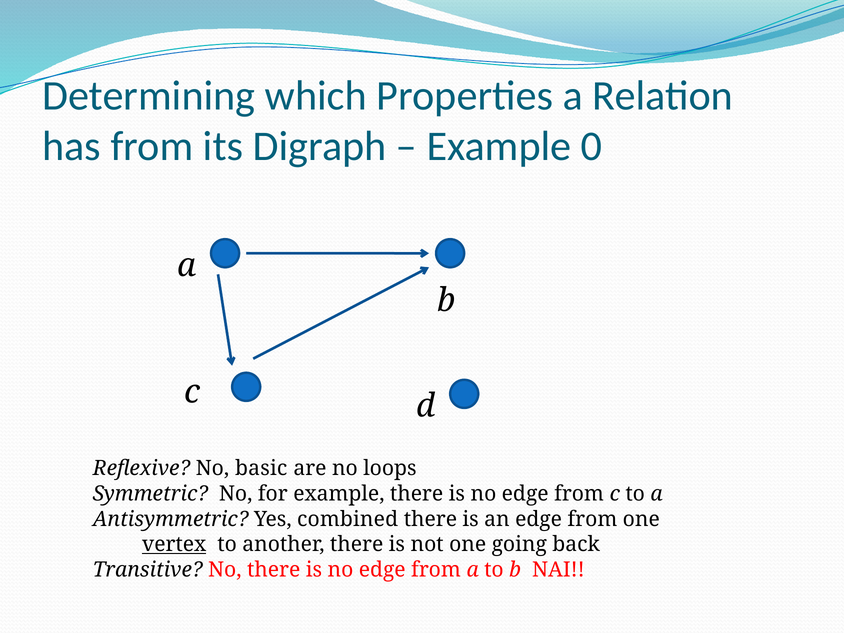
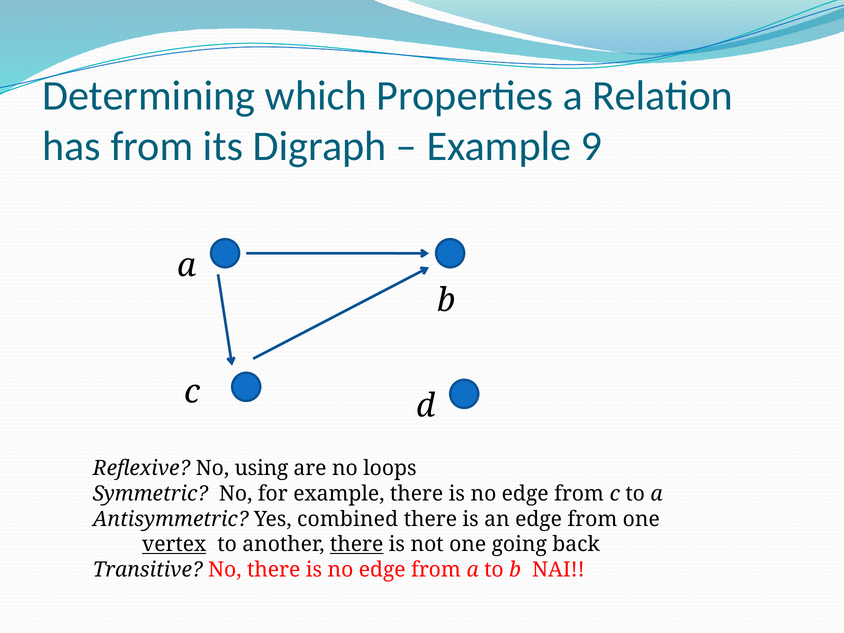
0: 0 -> 9 (591, 146)
basic: basic -> using (261, 468)
there underline: none -> present (357, 544)
